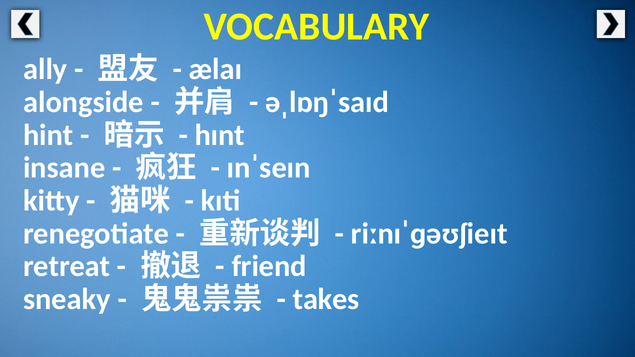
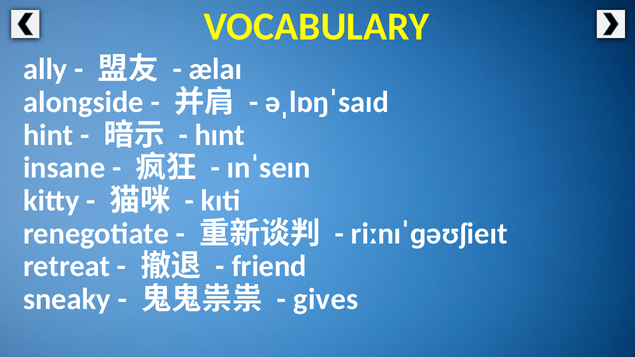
takes: takes -> gives (326, 299)
